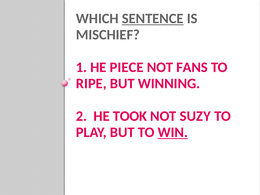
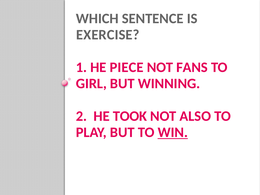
SENTENCE underline: present -> none (153, 19)
MISCHIEF: MISCHIEF -> EXERCISE (108, 35)
RIPE: RIPE -> GIRL (91, 84)
SUZY: SUZY -> ALSO (195, 116)
